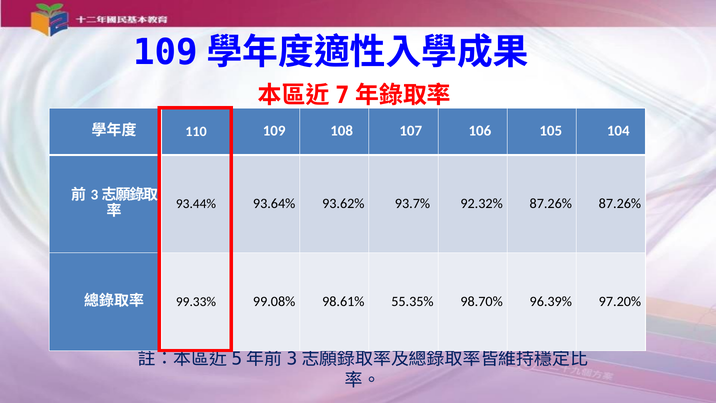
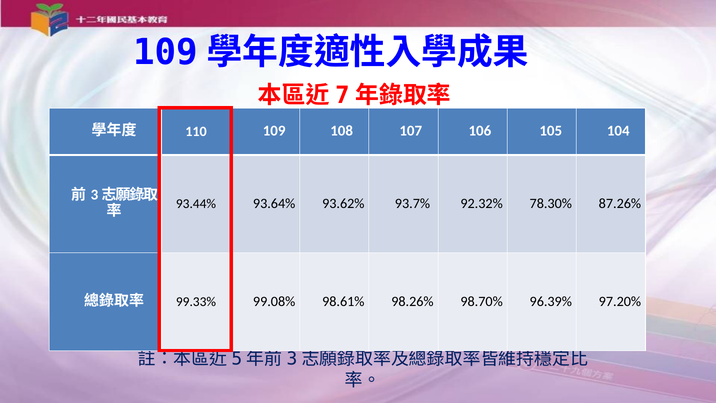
92.32% 87.26%: 87.26% -> 78.30% (551, 203)
55.35%: 55.35% -> 98.26% (412, 301)
